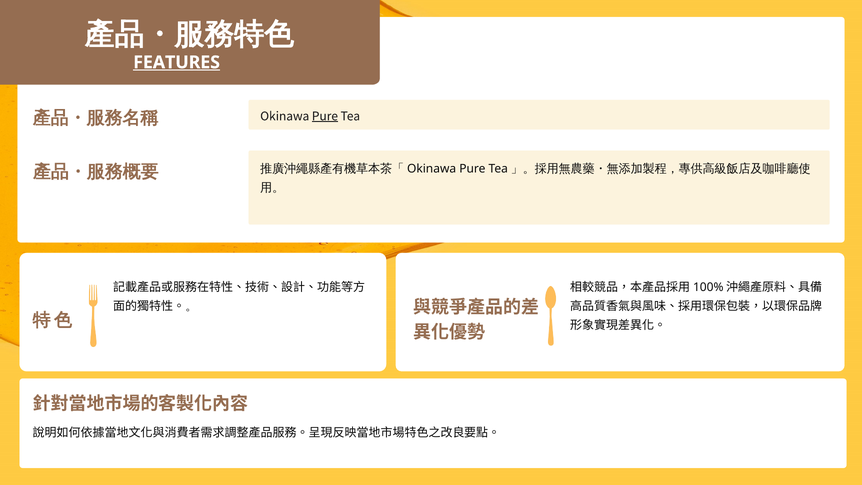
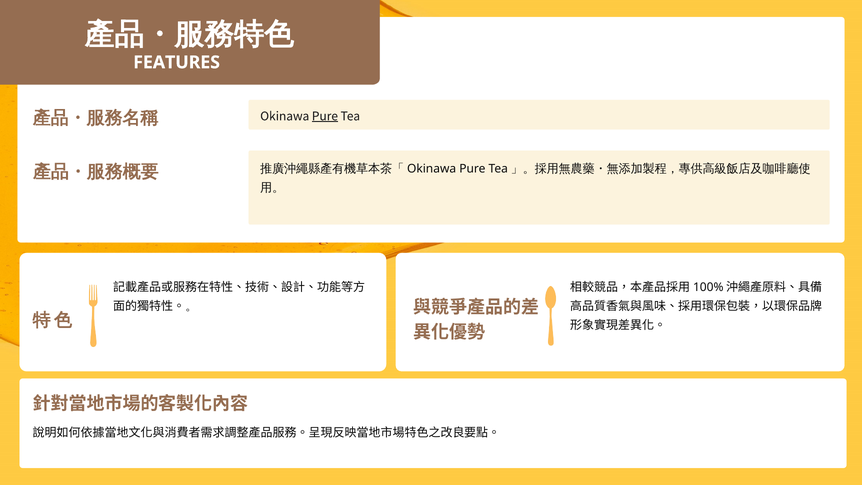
FEATURES underline: present -> none (177, 62)
